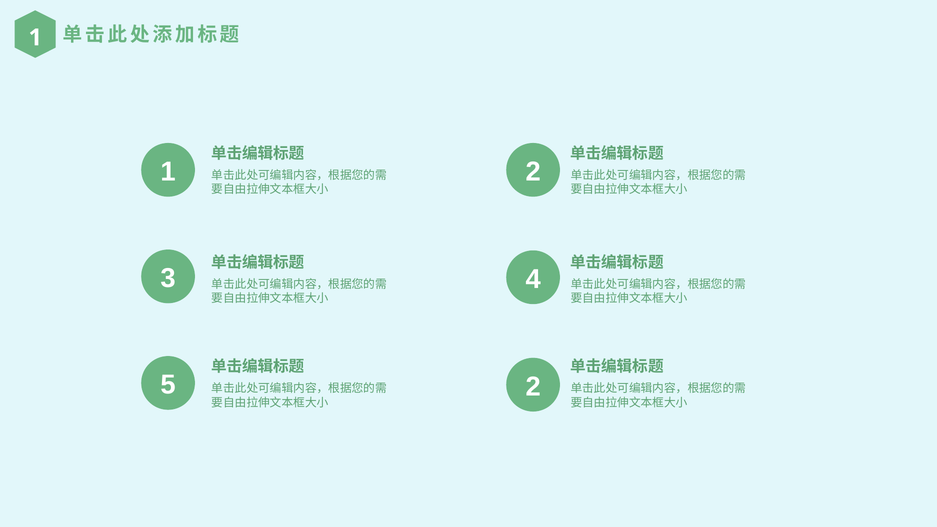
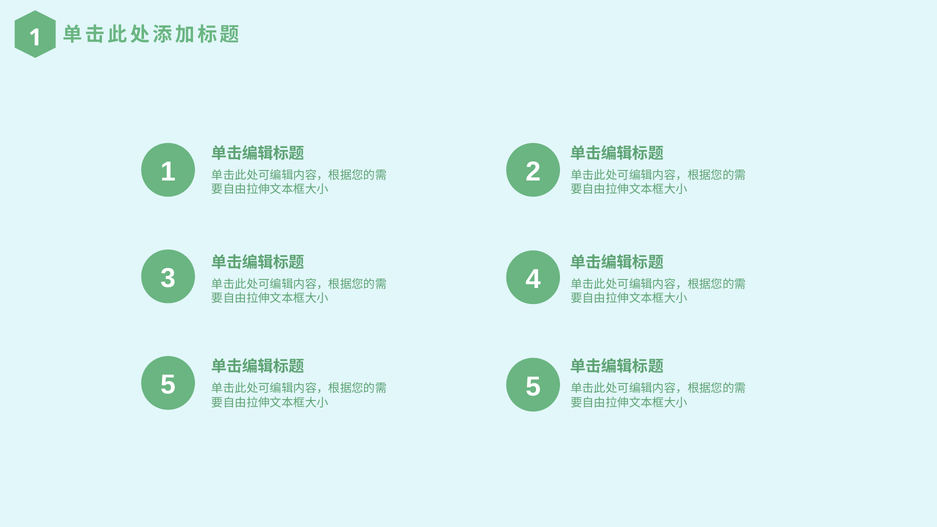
5 2: 2 -> 5 (533, 387)
